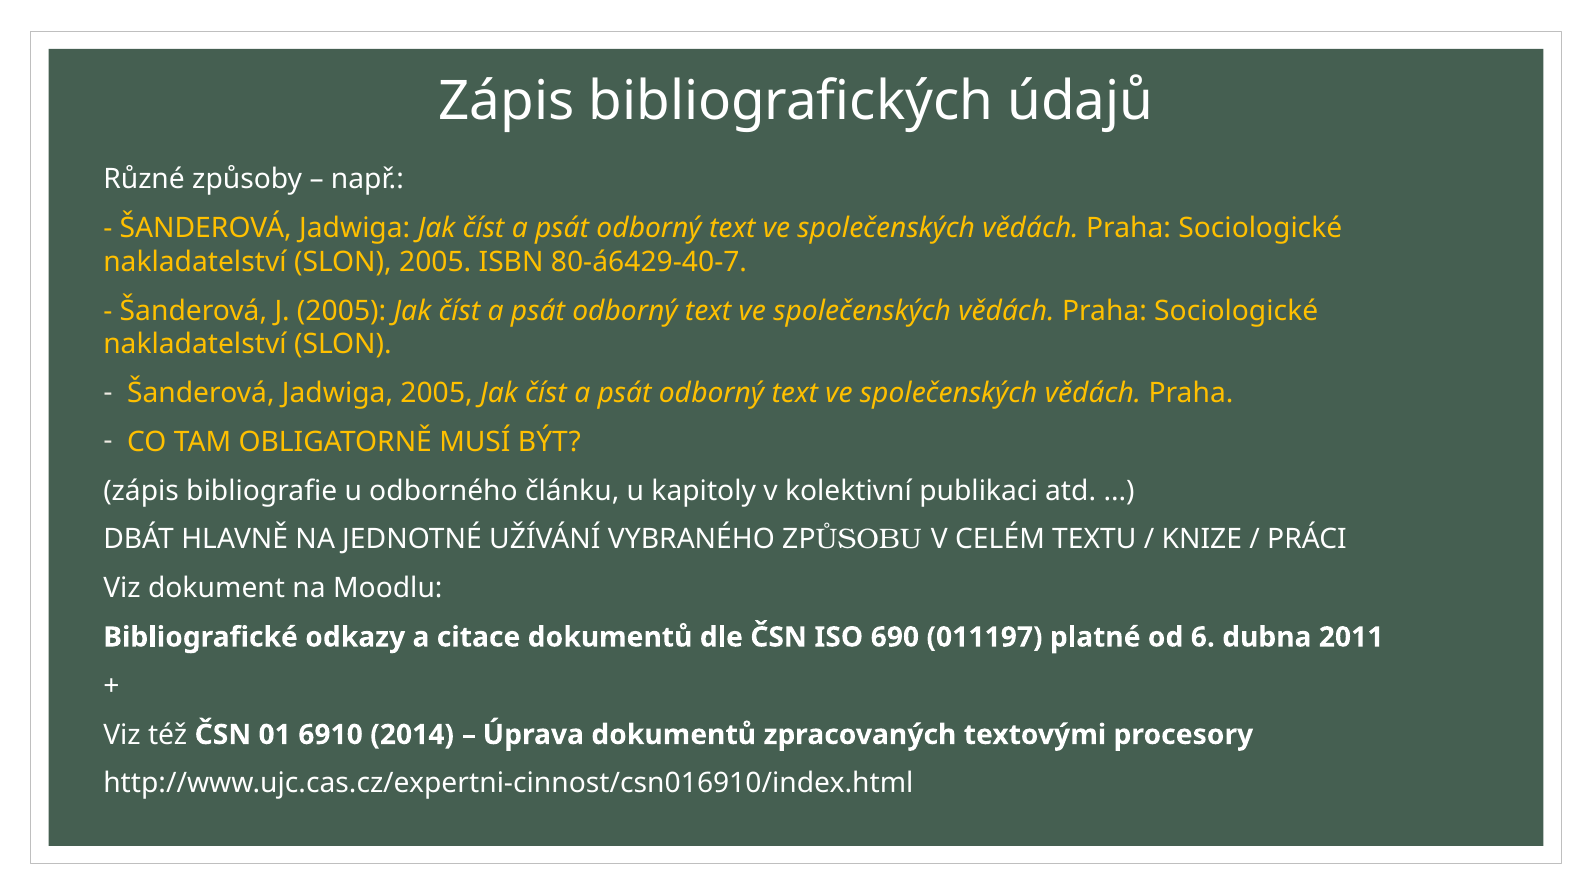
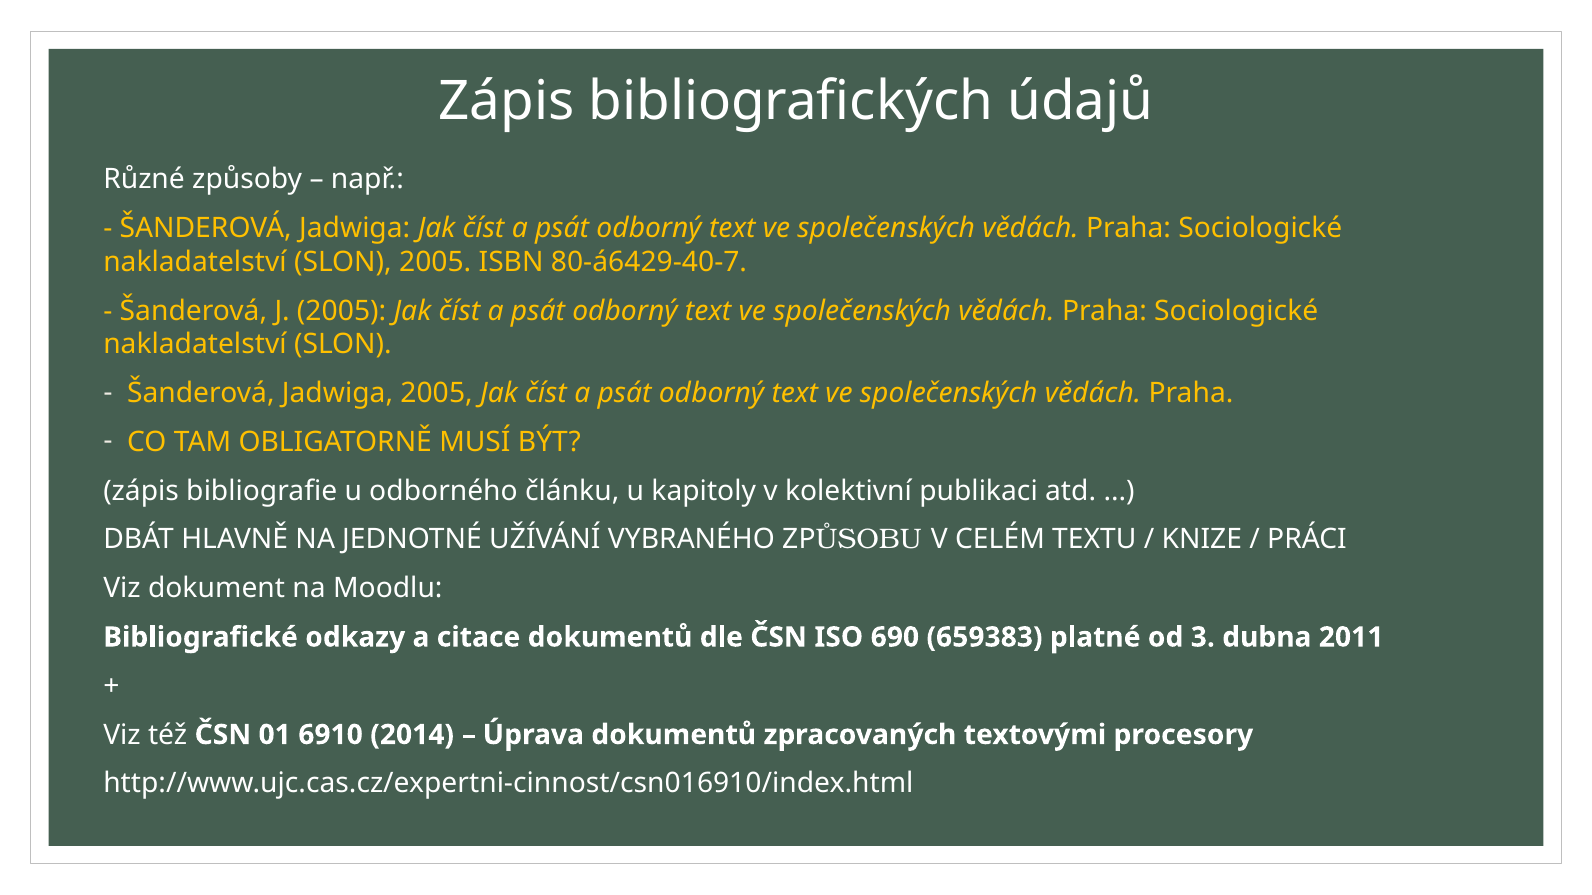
011197: 011197 -> 659383 (985, 638)
6: 6 -> 3 (1203, 638)
